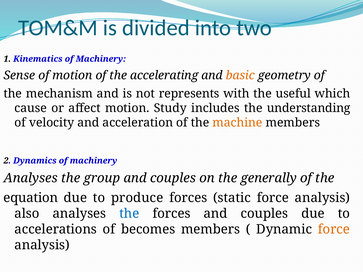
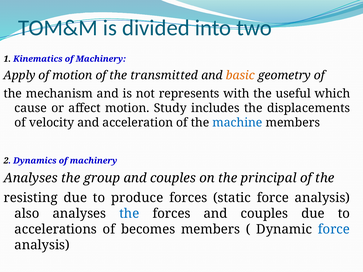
Sense: Sense -> Apply (19, 75)
accelerating: accelerating -> transmitted (164, 75)
understanding: understanding -> displacements (309, 108)
machine colour: orange -> blue (237, 123)
generally: generally -> principal (269, 178)
equation: equation -> resisting (31, 198)
force colour: orange -> blue (334, 230)
